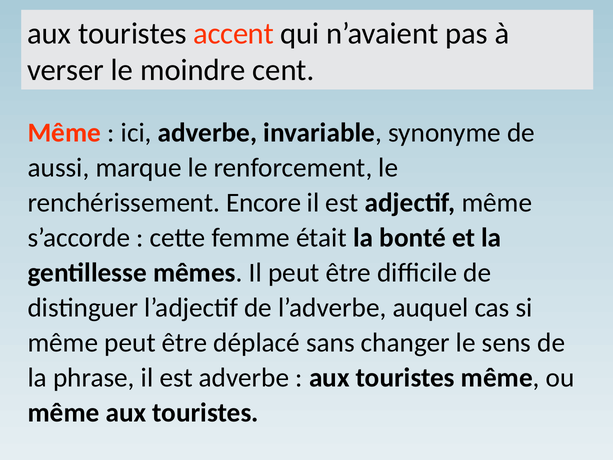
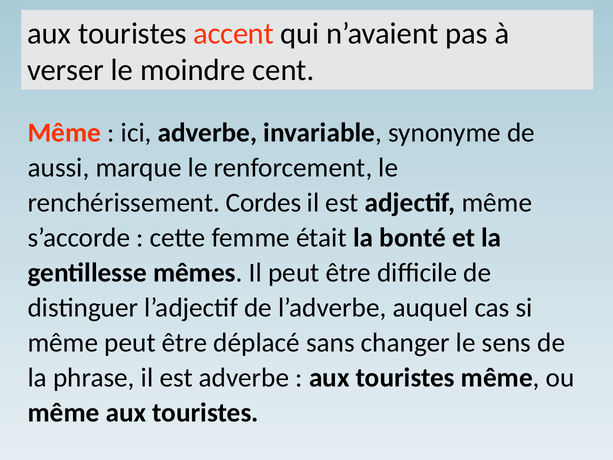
Encore: Encore -> Cordes (264, 203)
